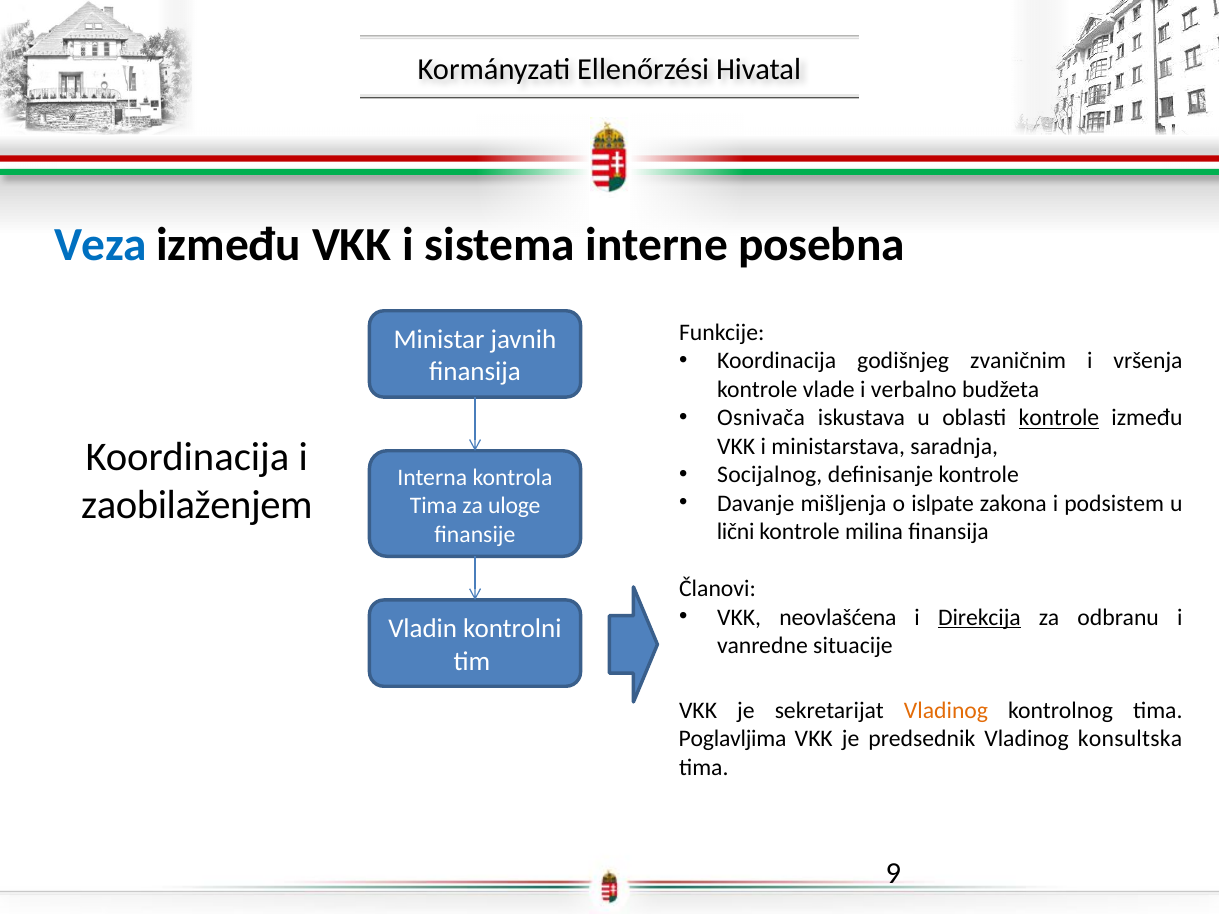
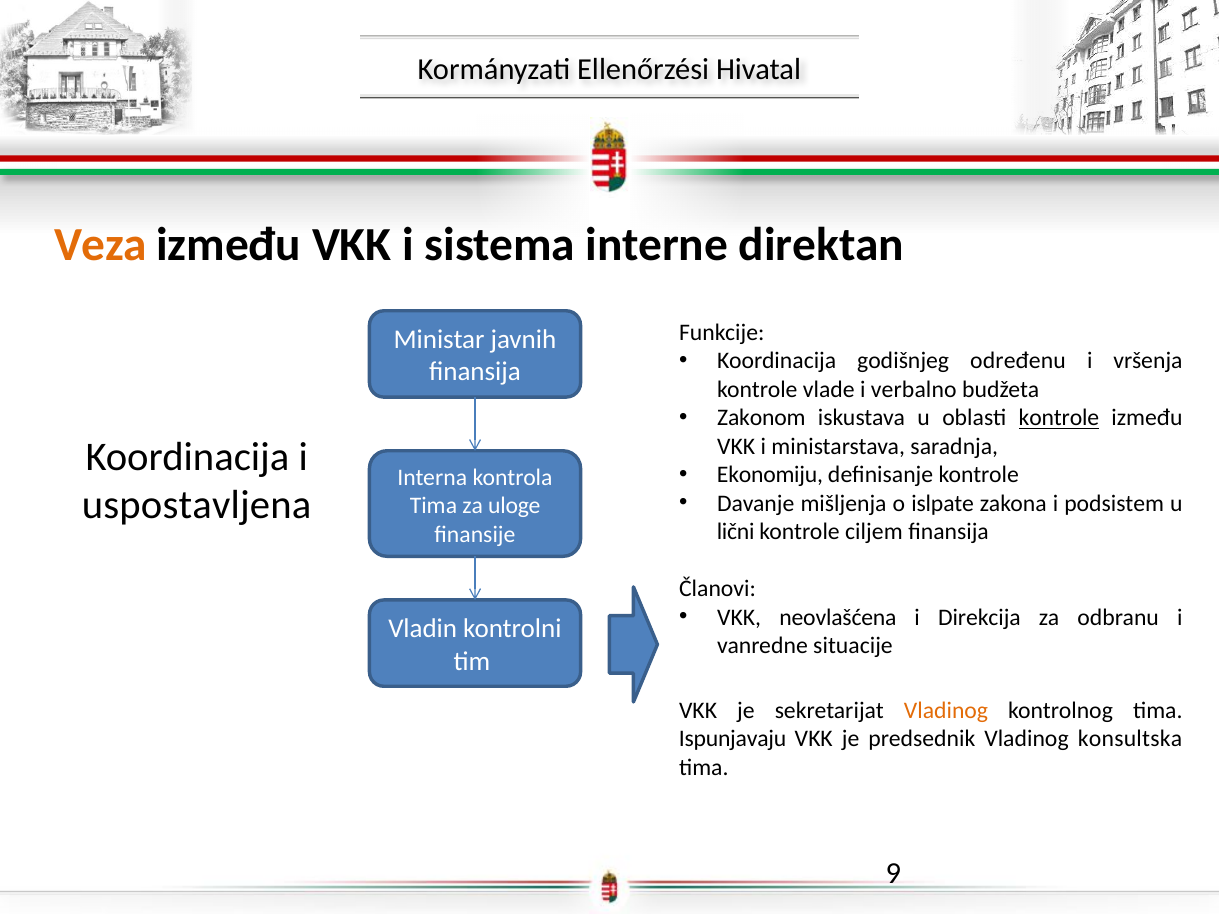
Veza colour: blue -> orange (101, 245)
posebna: posebna -> direktan (821, 245)
zvaničnim: zvaničnim -> određenu (1018, 361)
Osnivača: Osnivača -> Zakonom (761, 418)
Socijalnog: Socijalnog -> Ekonomiju (770, 475)
zaobilaženjem: zaobilaženjem -> uspostavljena (197, 506)
milina: milina -> ciljem (874, 532)
Direkcija underline: present -> none (979, 617)
Poglavljima: Poglavljima -> Ispunjavaju (733, 739)
